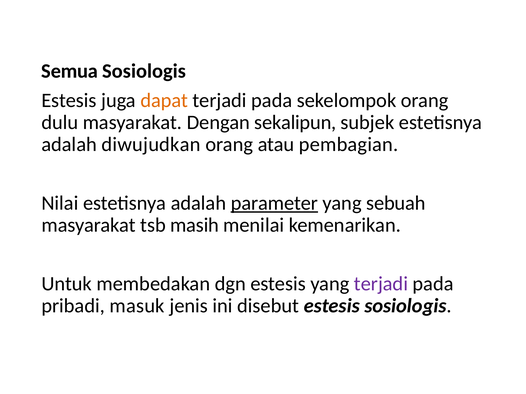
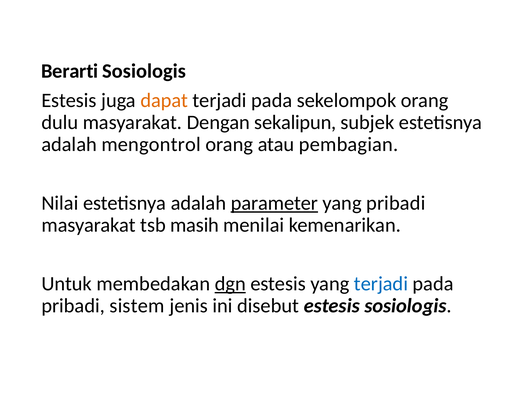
Semua: Semua -> Berarti (70, 71)
diwujudkan: diwujudkan -> mengontrol (151, 145)
yang sebuah: sebuah -> pribadi (396, 203)
dgn underline: none -> present (230, 284)
terjadi colour: purple -> blue (381, 284)
masuk: masuk -> sistem (137, 306)
